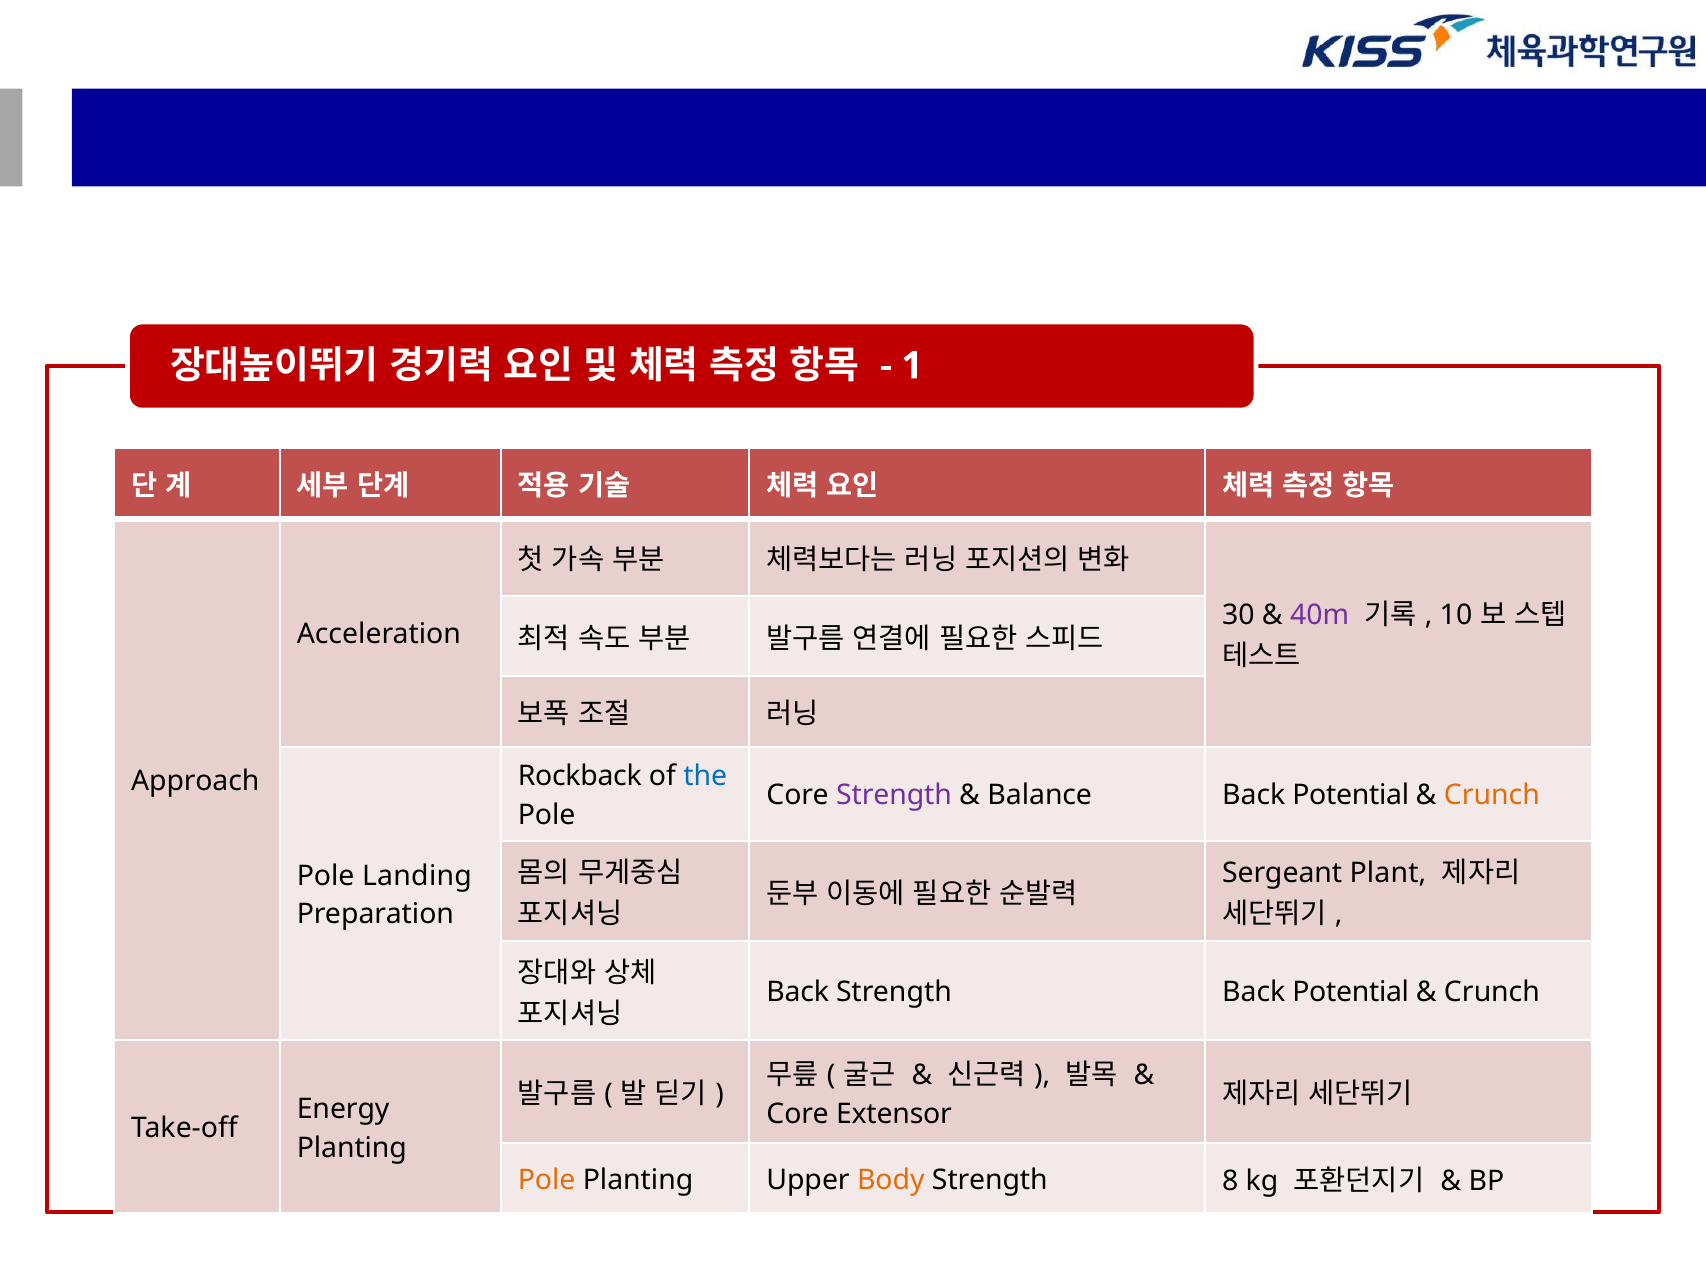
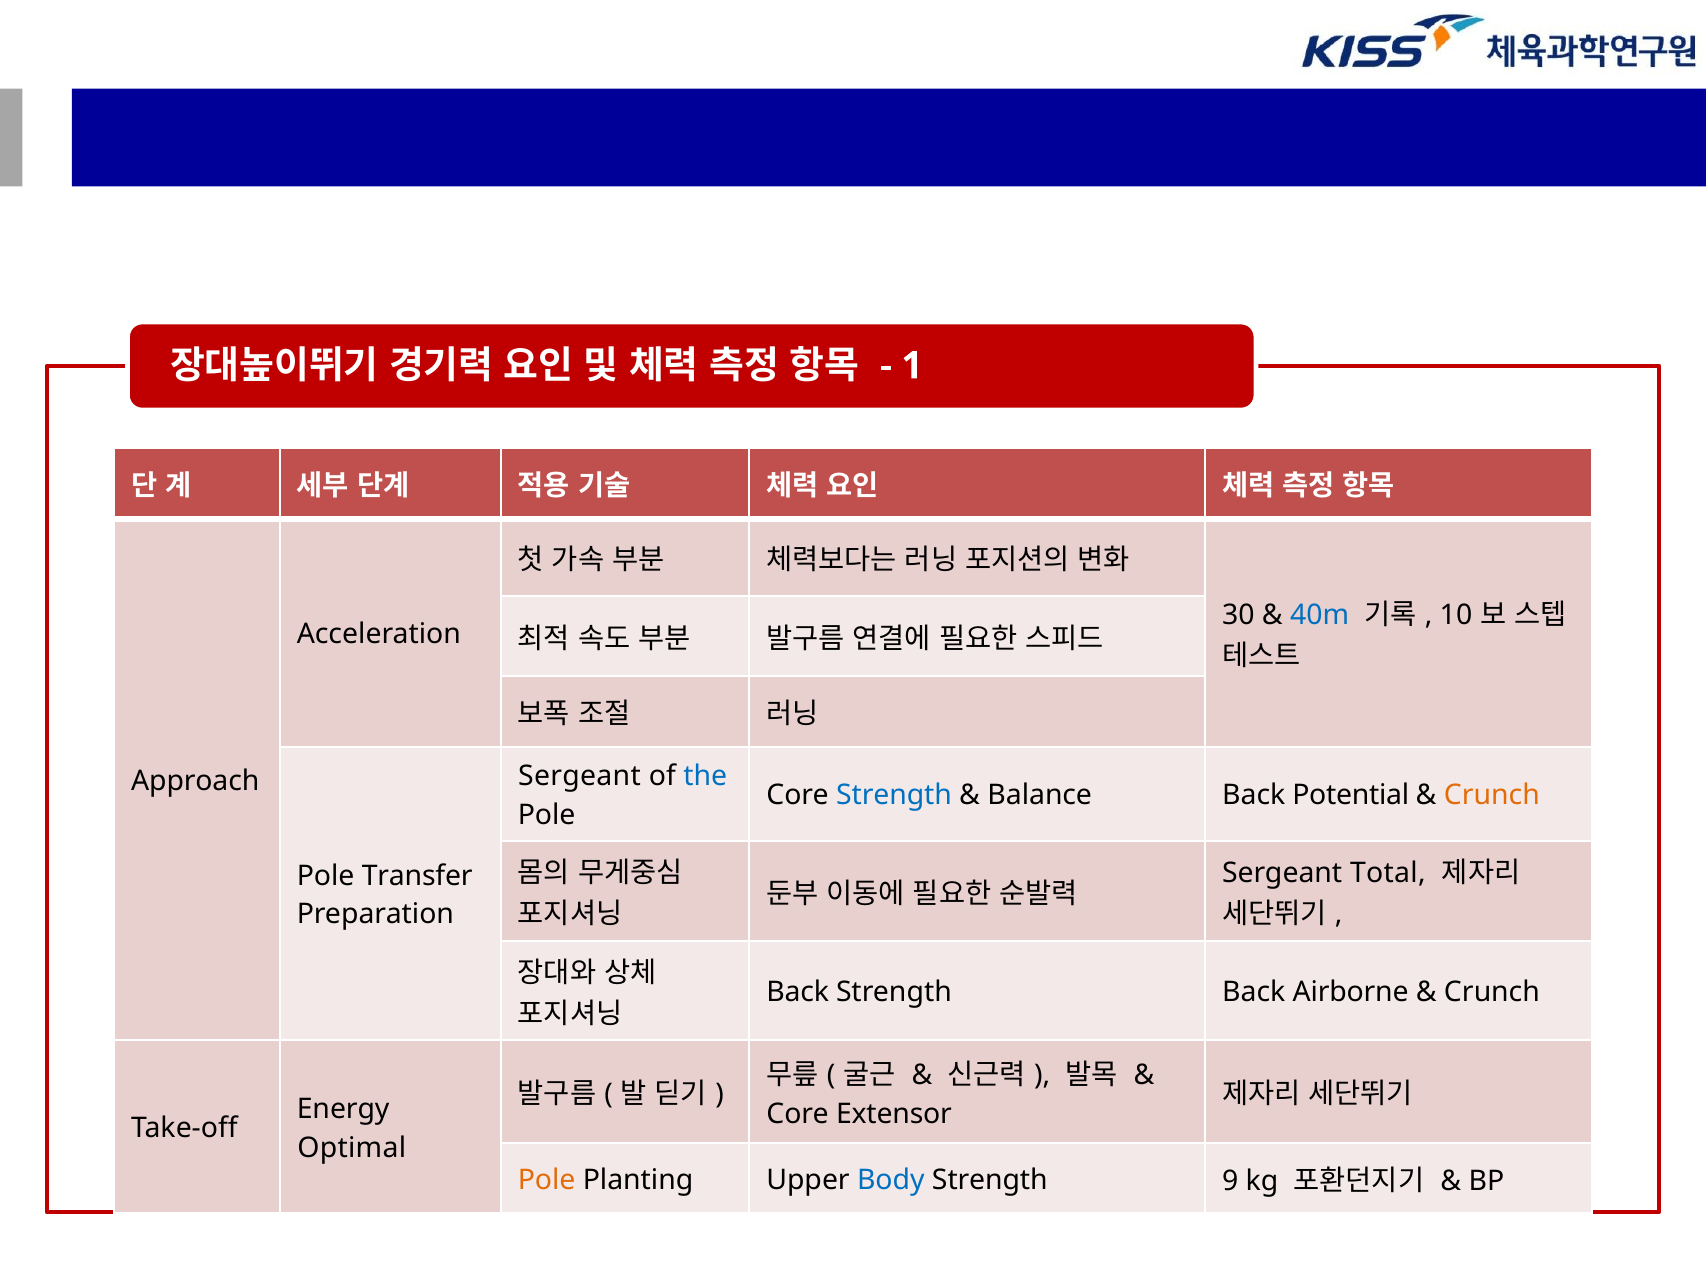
40m colour: purple -> blue (1320, 615)
Rockback: Rockback -> Sergeant (580, 776)
Strength colour: purple -> blue (894, 796)
Plant: Plant -> Total (1388, 874)
Landing: Landing -> Transfer (417, 876)
Strength Back Potential: Potential -> Airborne (1351, 992)
Planting: Planting -> Optimal (352, 1148)
Body colour: orange -> blue (891, 1180)
8: 8 -> 9 (1230, 1182)
